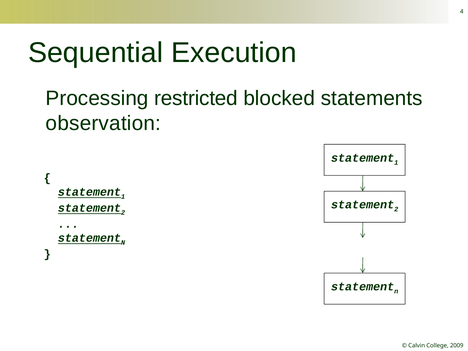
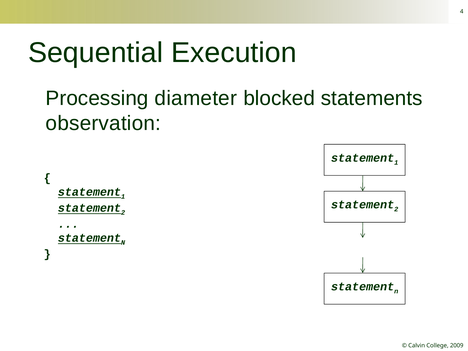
restricted: restricted -> diameter (196, 98)
